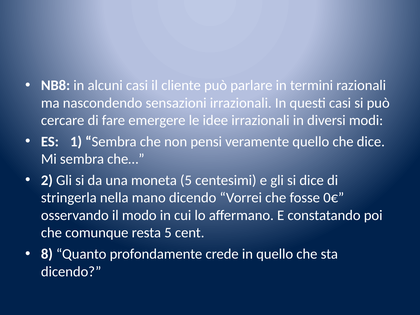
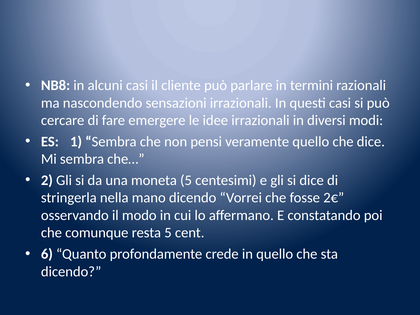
0€: 0€ -> 2€ (334, 198)
8: 8 -> 6 (47, 254)
